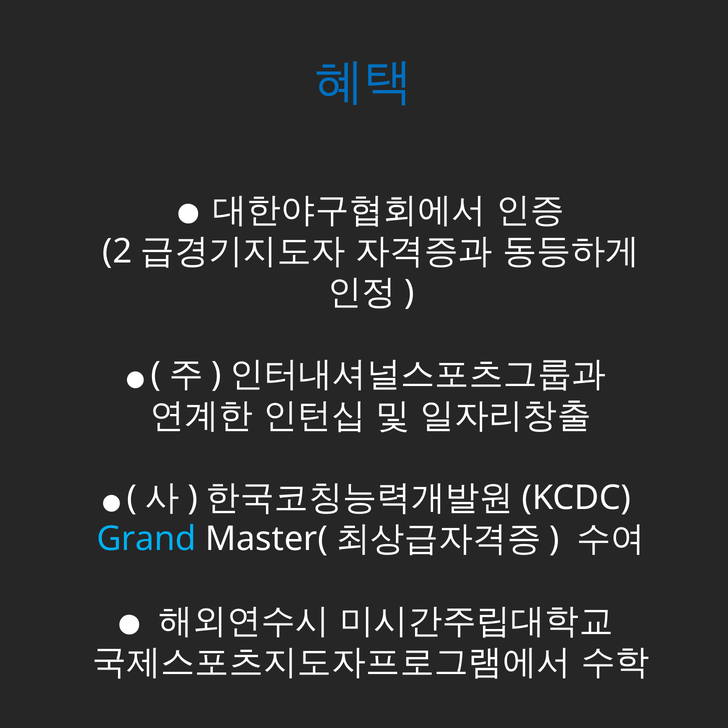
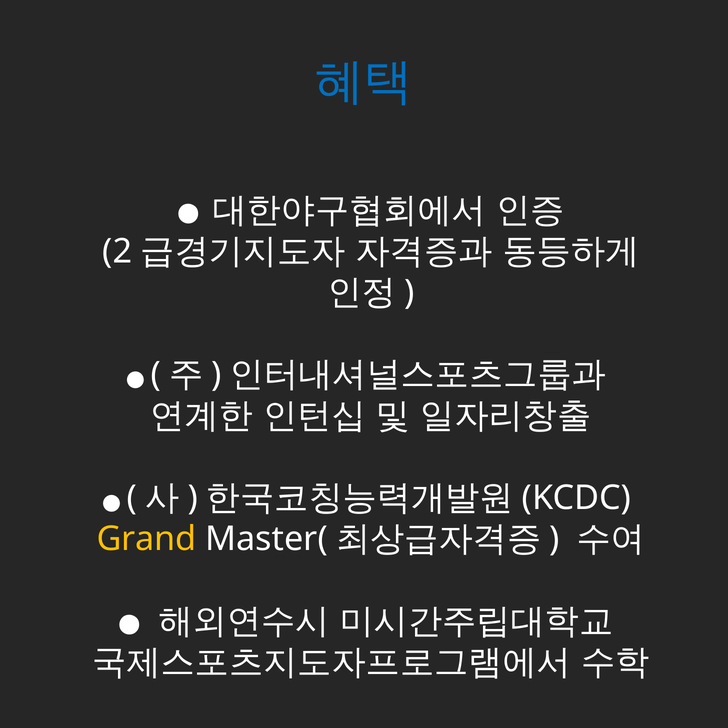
Grand colour: light blue -> yellow (147, 539)
